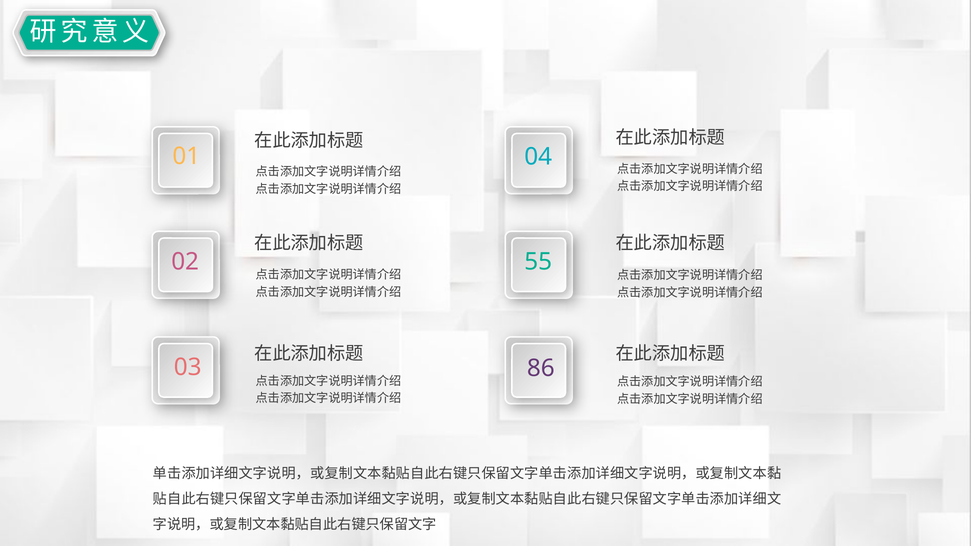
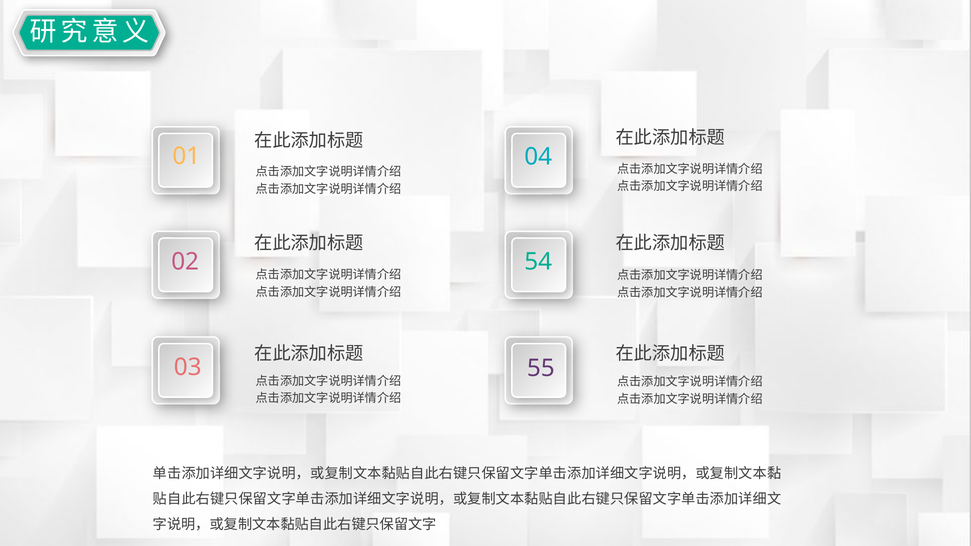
55: 55 -> 54 (538, 262)
86: 86 -> 55 (541, 369)
